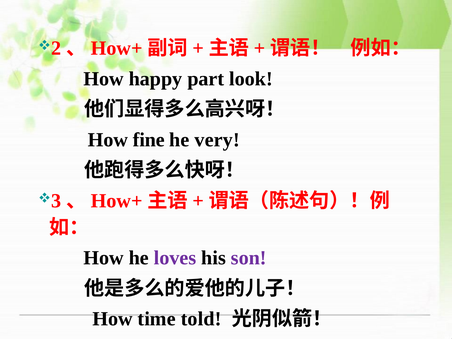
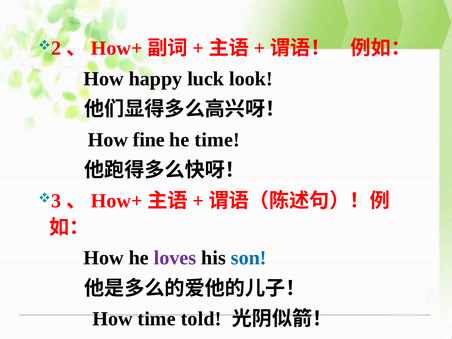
part: part -> luck (206, 79)
he very: very -> time (217, 140)
son colour: purple -> blue (249, 258)
